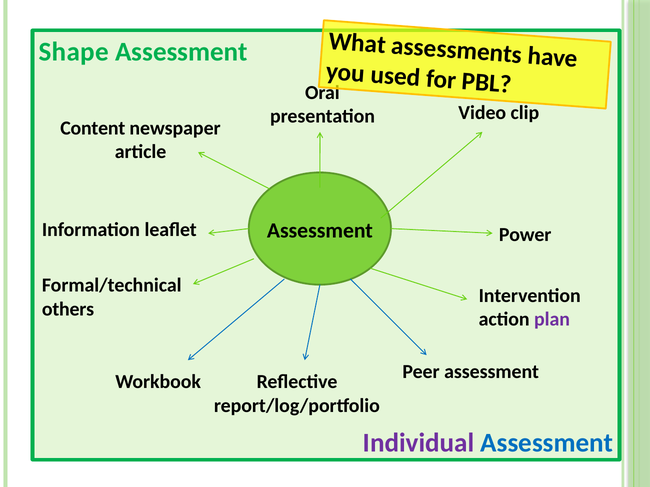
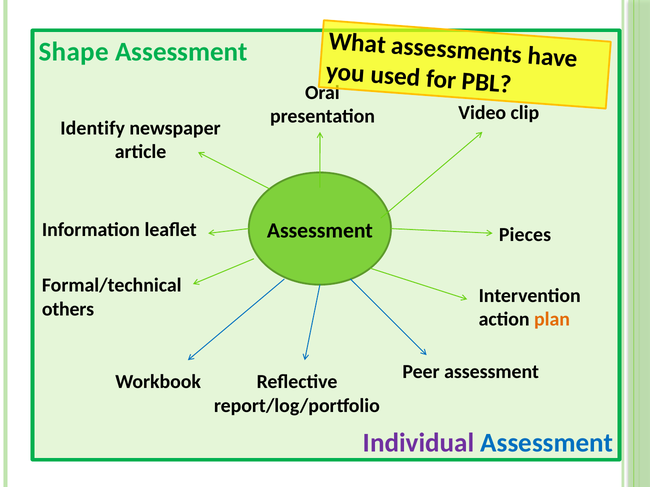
Content: Content -> Identify (93, 128)
Power: Power -> Pieces (525, 235)
plan colour: purple -> orange (552, 320)
